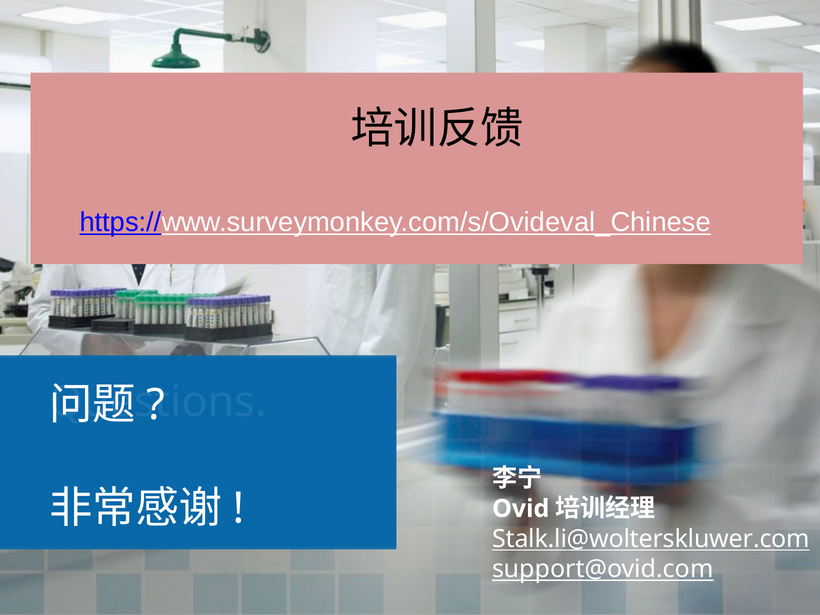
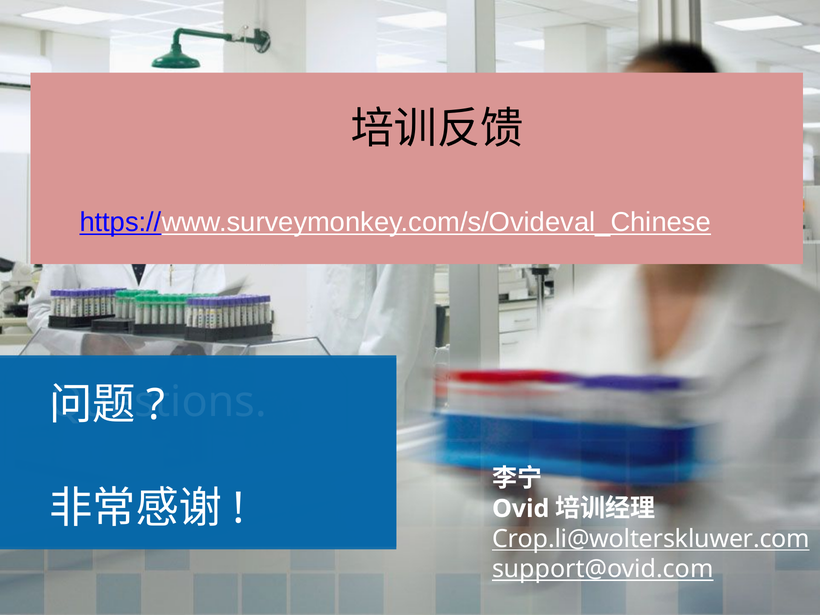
Stalk.li@wolterskluwer.com: Stalk.li@wolterskluwer.com -> Crop.li@wolterskluwer.com (651, 539)
